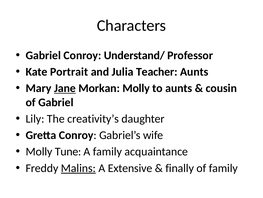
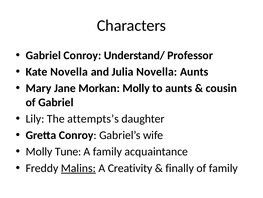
Kate Portrait: Portrait -> Novella (69, 72)
Julia Teacher: Teacher -> Novella (157, 72)
Jane underline: present -> none (65, 88)
creativity’s: creativity’s -> attempts’s (93, 118)
Extensive: Extensive -> Creativity (130, 168)
